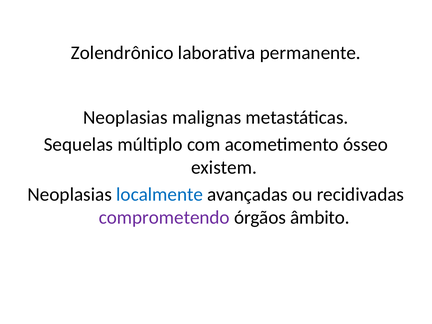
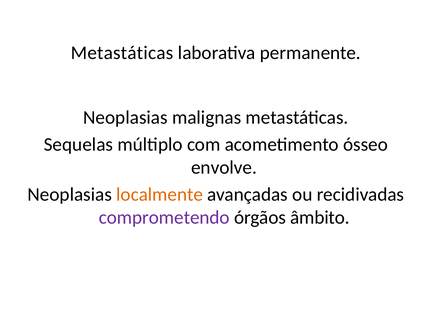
Zolendrônico: Zolendrônico -> Metastáticas (122, 53)
existem: existem -> envolve (224, 167)
localmente colour: blue -> orange (160, 194)
